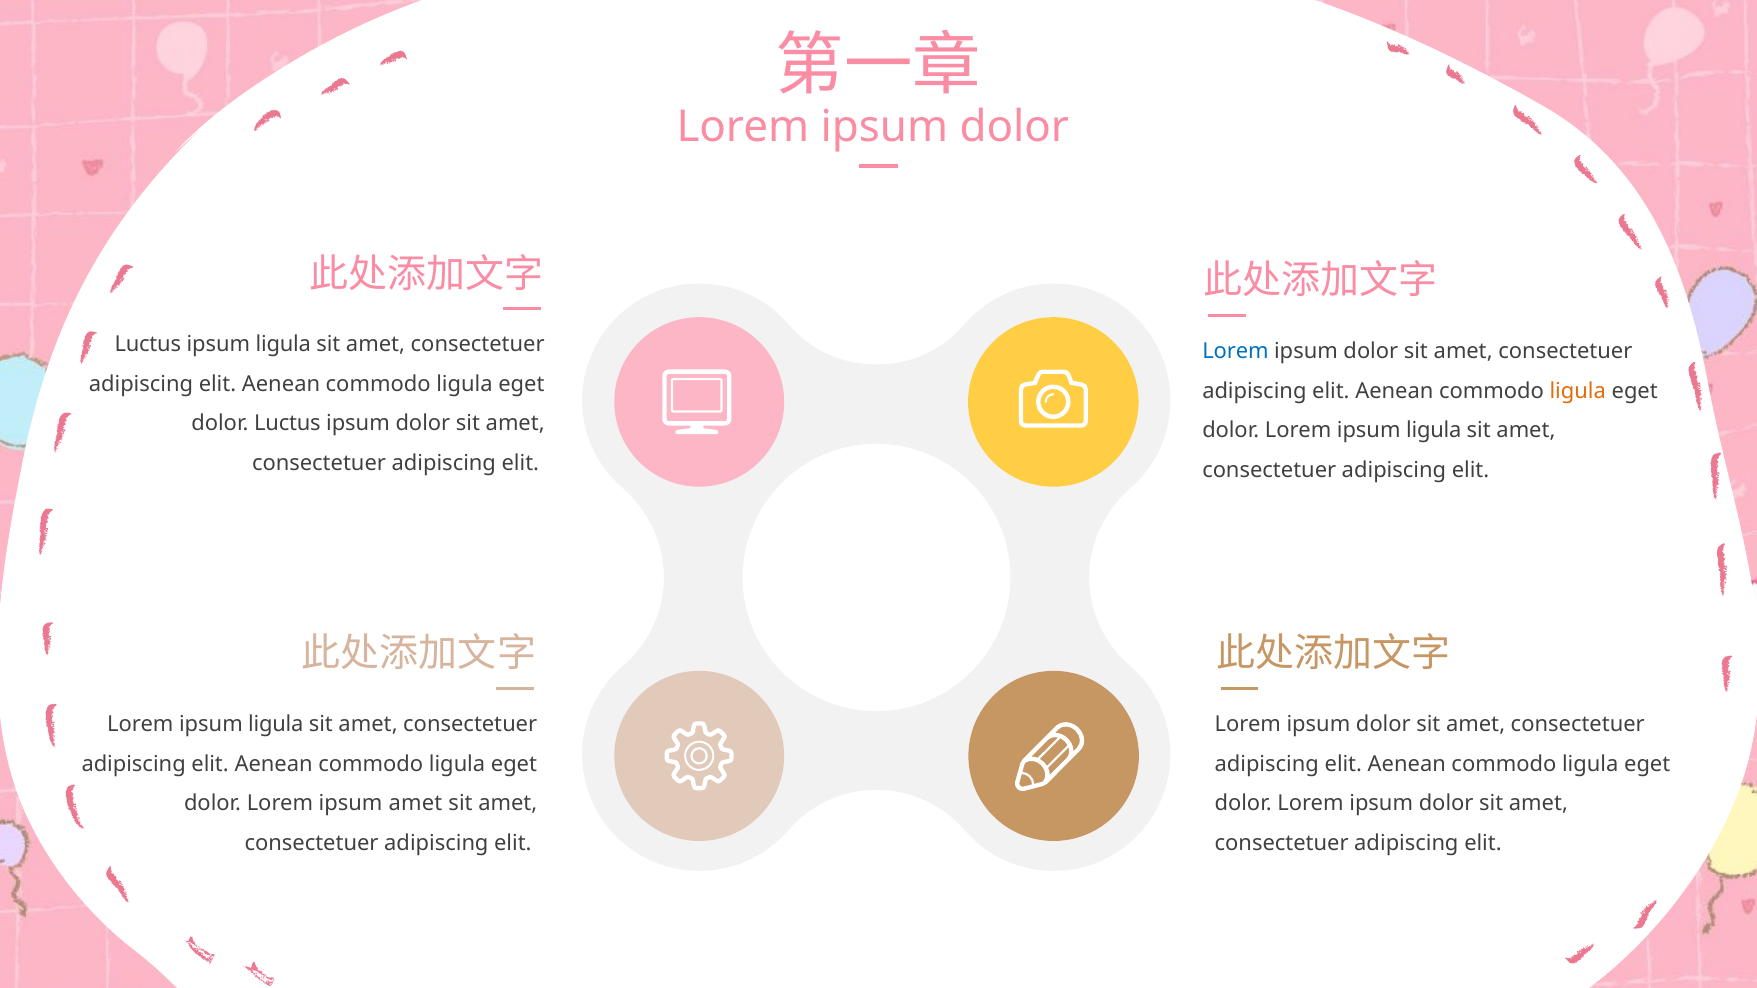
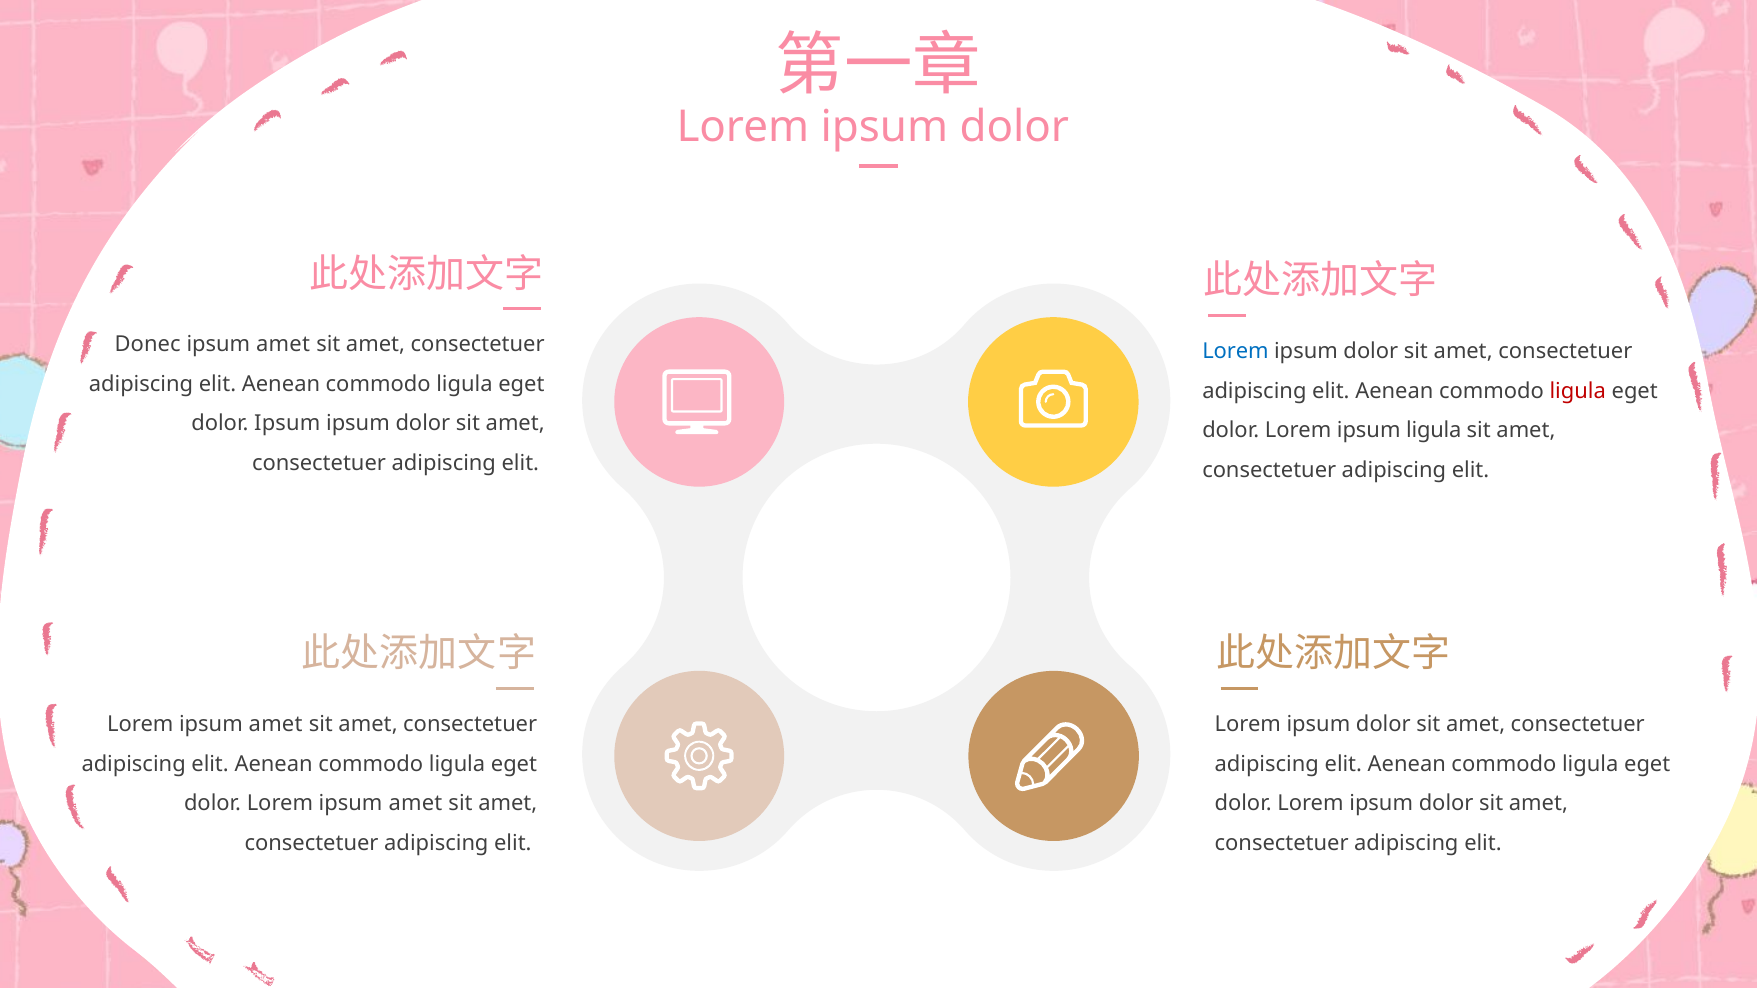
Luctus: Luctus -> Donec (148, 345)
ligula: ligula -> amet (283, 345)
ligula colour: orange -> red (1578, 391)
dolor Luctus: Luctus -> Ipsum (287, 424)
ligula: ligula -> amet (276, 725)
